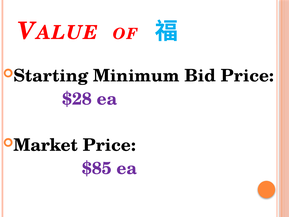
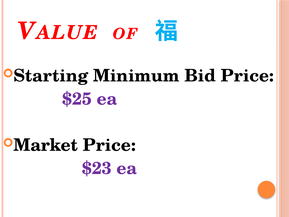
$28: $28 -> $25 (77, 99)
$85: $85 -> $23 (97, 168)
